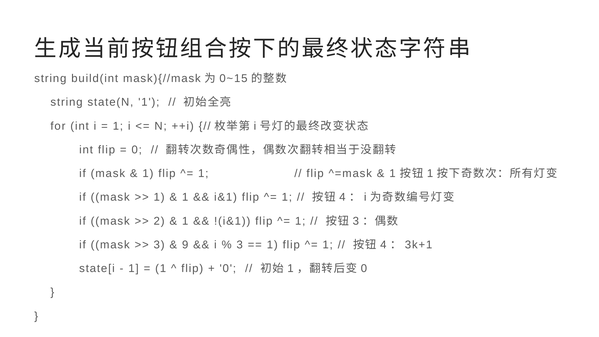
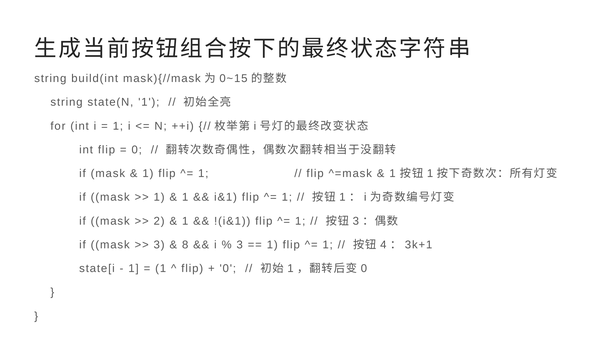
4: 4 -> 1 (342, 197)
9: 9 -> 8 (185, 245)
